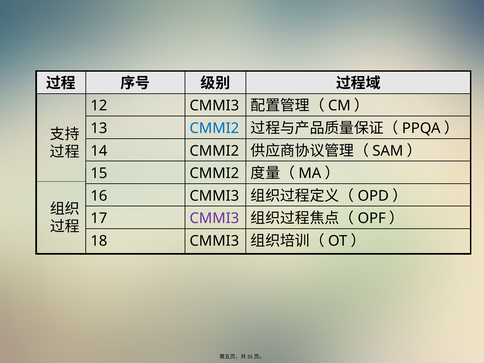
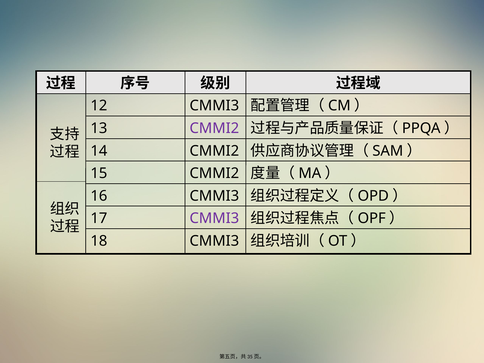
CMMI2 colour: blue -> purple (214, 128)
